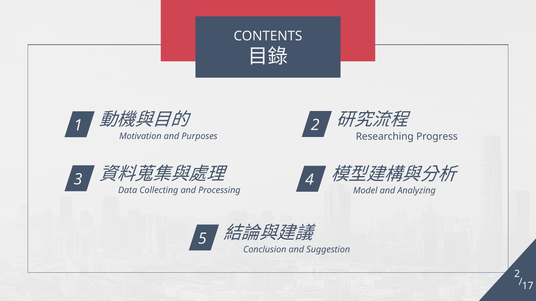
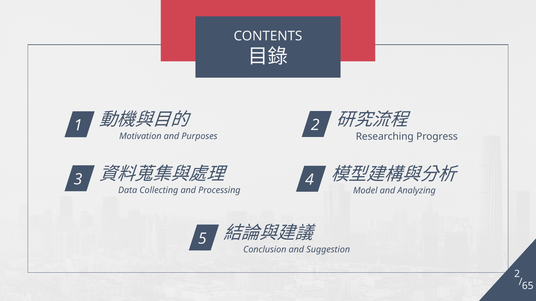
17: 17 -> 65 (528, 286)
